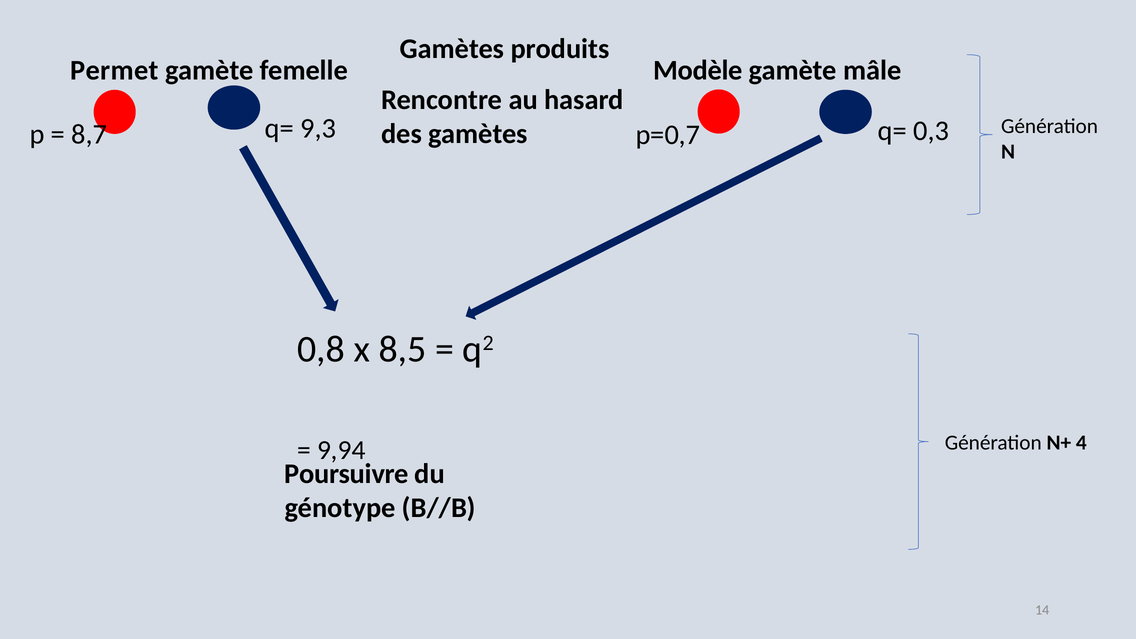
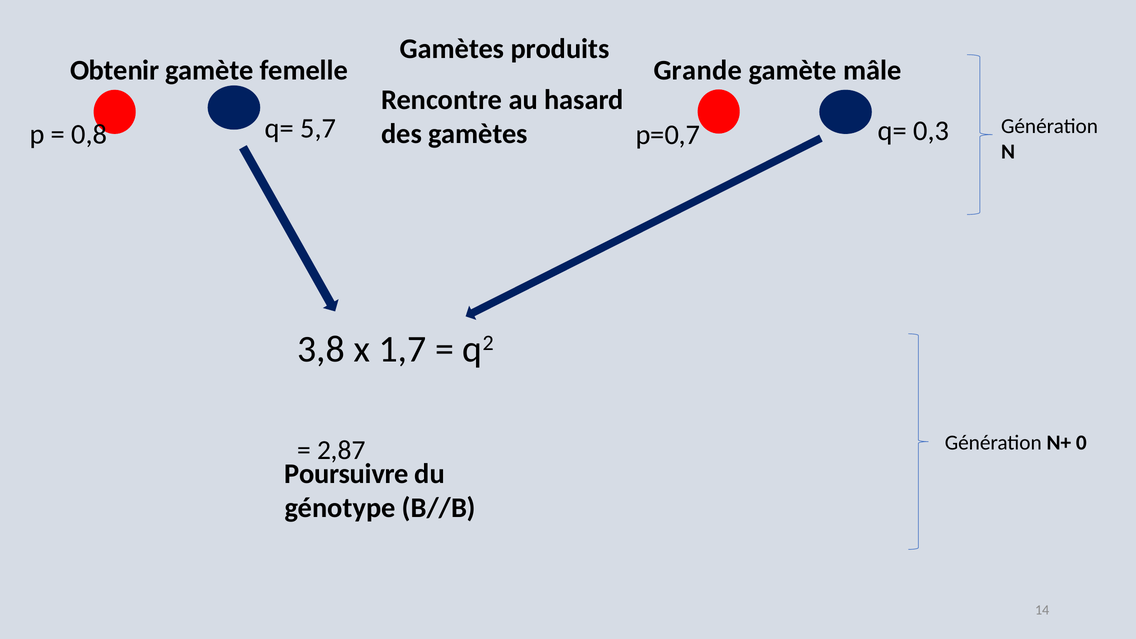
Permet: Permet -> Obtenir (115, 71)
Modèle: Modèle -> Grande (698, 70)
8,7: 8,7 -> 0,8 (89, 134)
9,3: 9,3 -> 5,7 (318, 128)
0,8: 0,8 -> 3,8 (321, 349)
8,5: 8,5 -> 1,7 (403, 349)
4: 4 -> 0 (1081, 443)
9,94: 9,94 -> 2,87 (341, 450)
